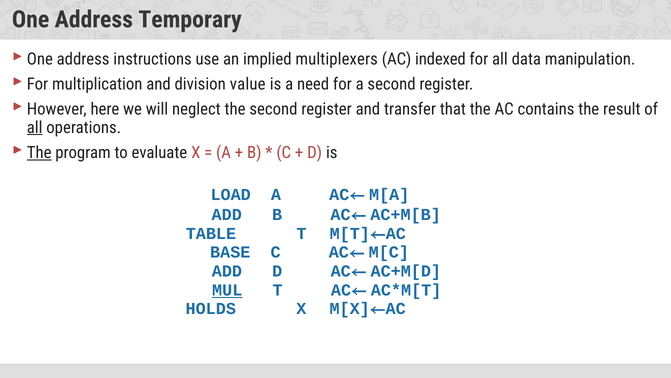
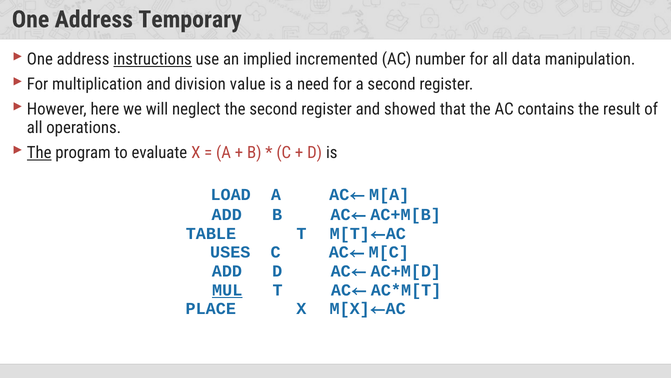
instructions underline: none -> present (153, 59)
multiplexers: multiplexers -> incremented (337, 59)
indexed: indexed -> number (440, 59)
transfer: transfer -> showed (410, 109)
all underline: present -> none (35, 127)
BASE: BASE -> USES (230, 252)
HOLDS: HOLDS -> PLACE (211, 308)
